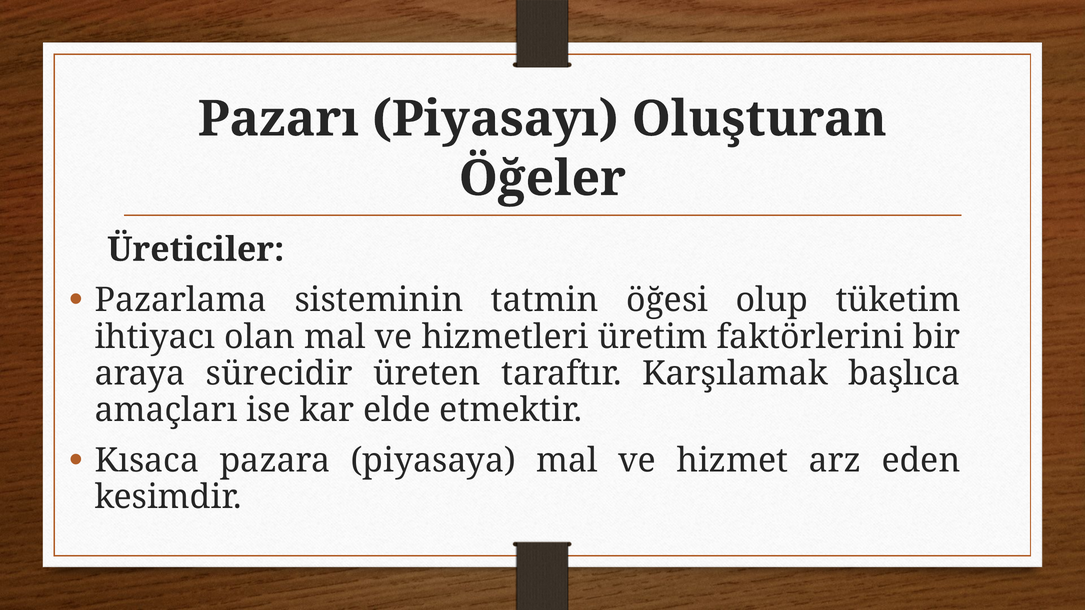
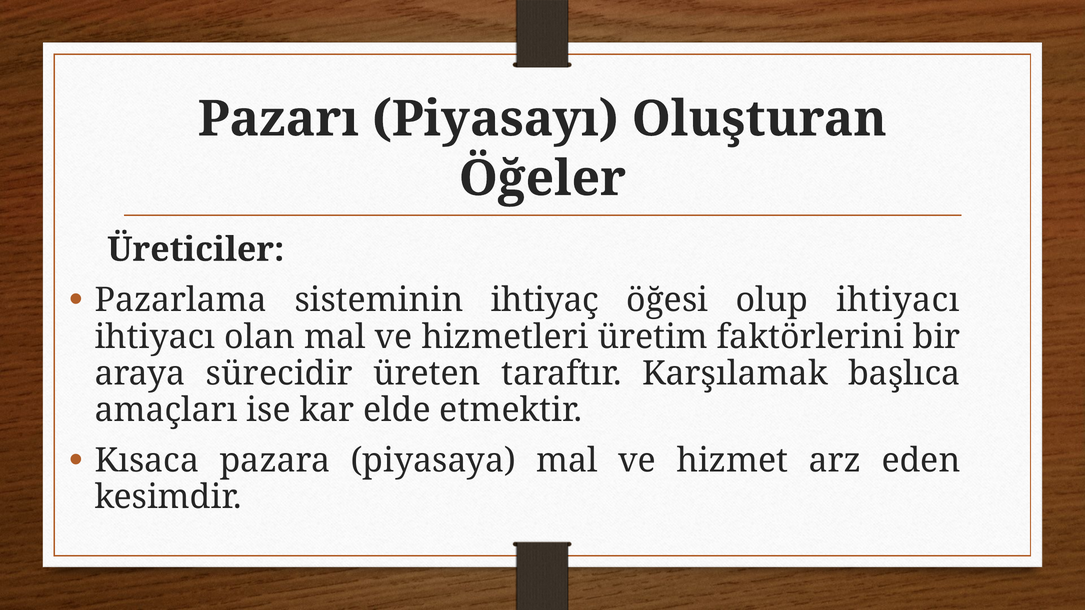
tatmin: tatmin -> ihtiyaç (545, 300)
olup tüketim: tüketim -> ihtiyacı (898, 300)
